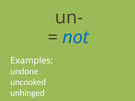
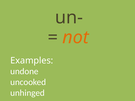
not colour: blue -> orange (76, 37)
